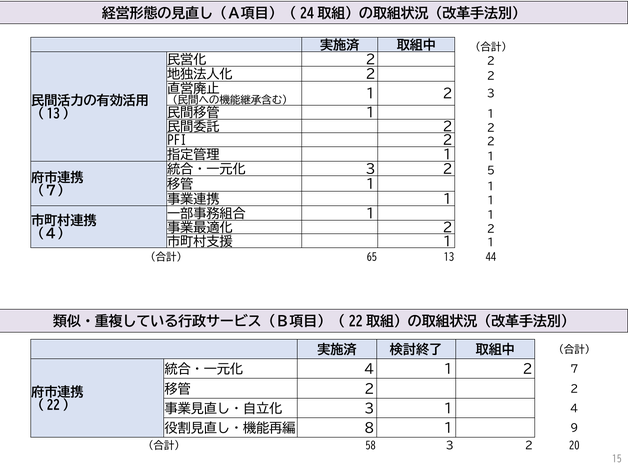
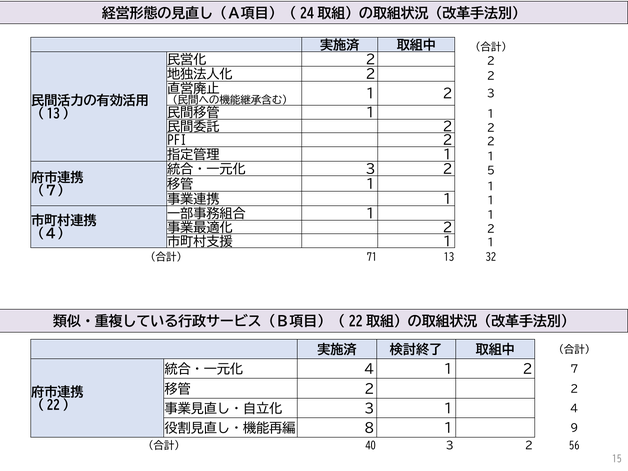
65: 65 -> 71 (372, 257)
44: 44 -> 32 (491, 257)
58: 58 -> 40 (371, 446)
20: 20 -> 56 (574, 446)
